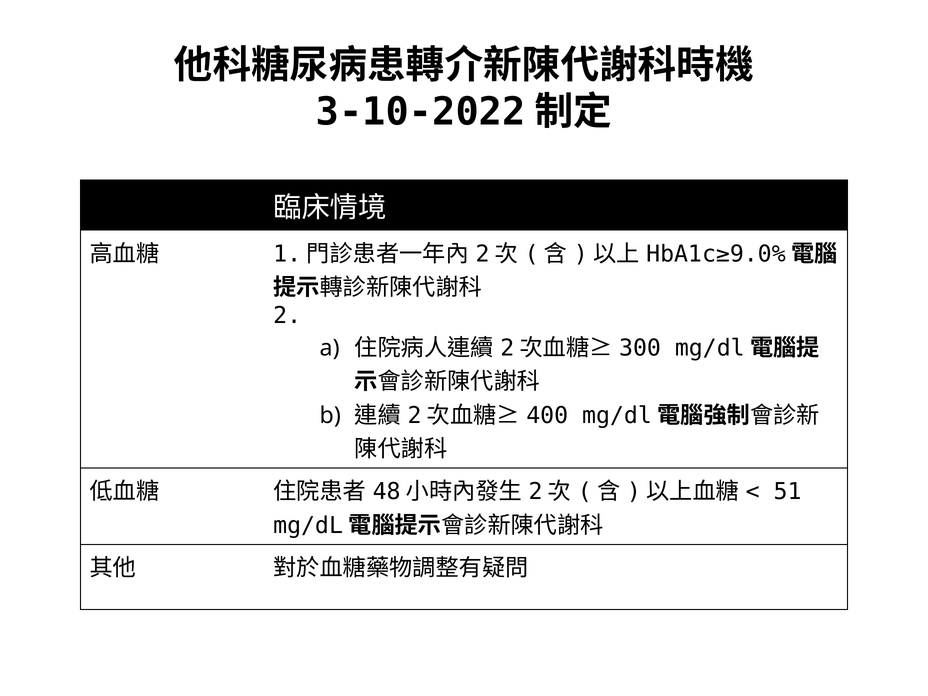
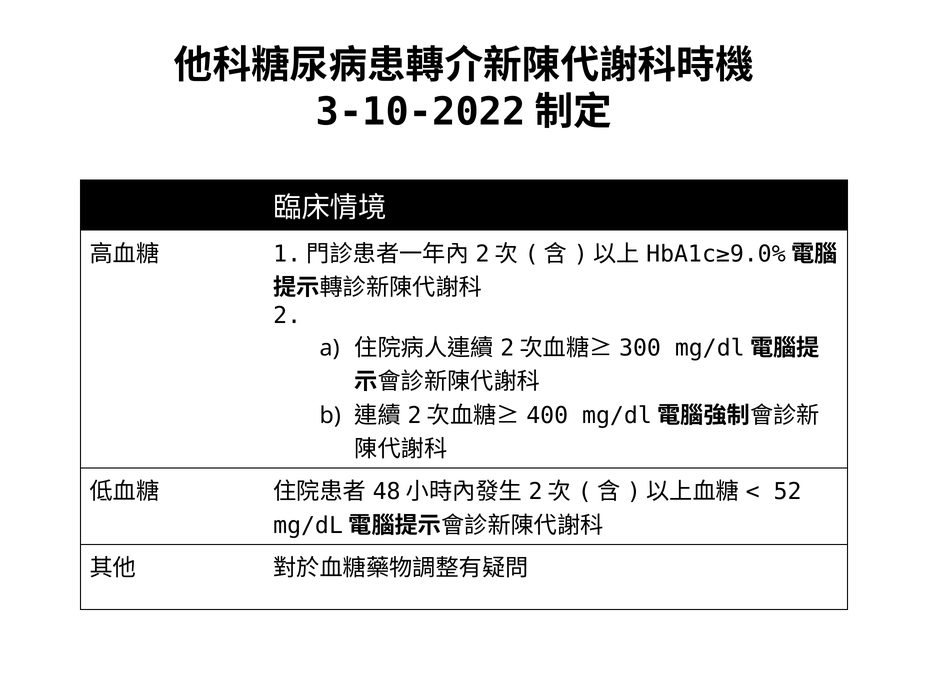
51: 51 -> 52 (788, 492)
